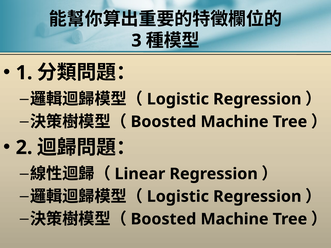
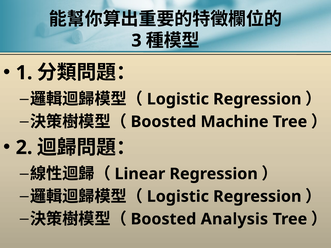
Machine: Machine -> Analysis (234, 219)
